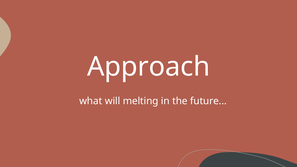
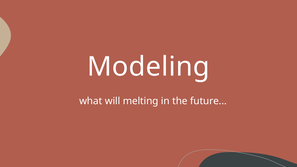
Approach: Approach -> Modeling (148, 67)
